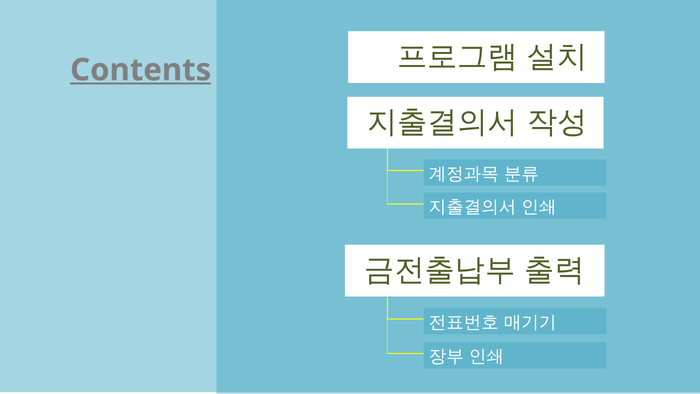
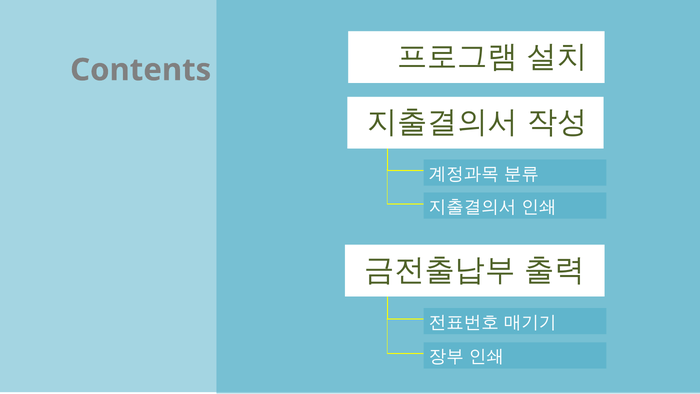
Contents underline: present -> none (141, 70)
